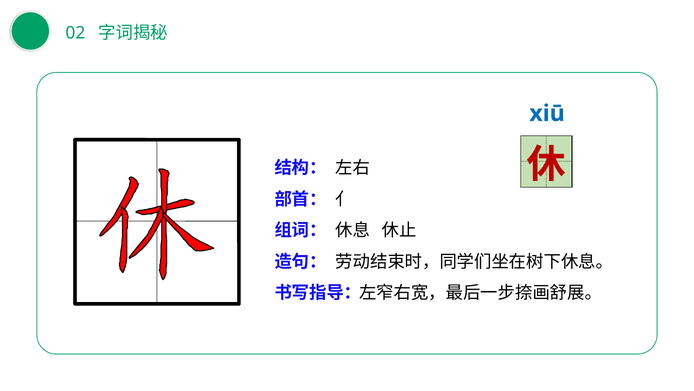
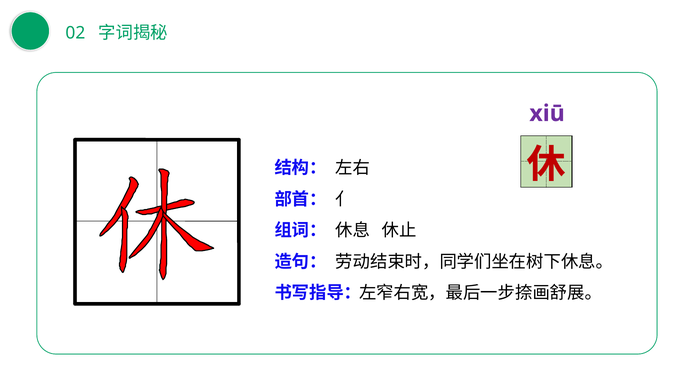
xiū colour: blue -> purple (547, 113)
